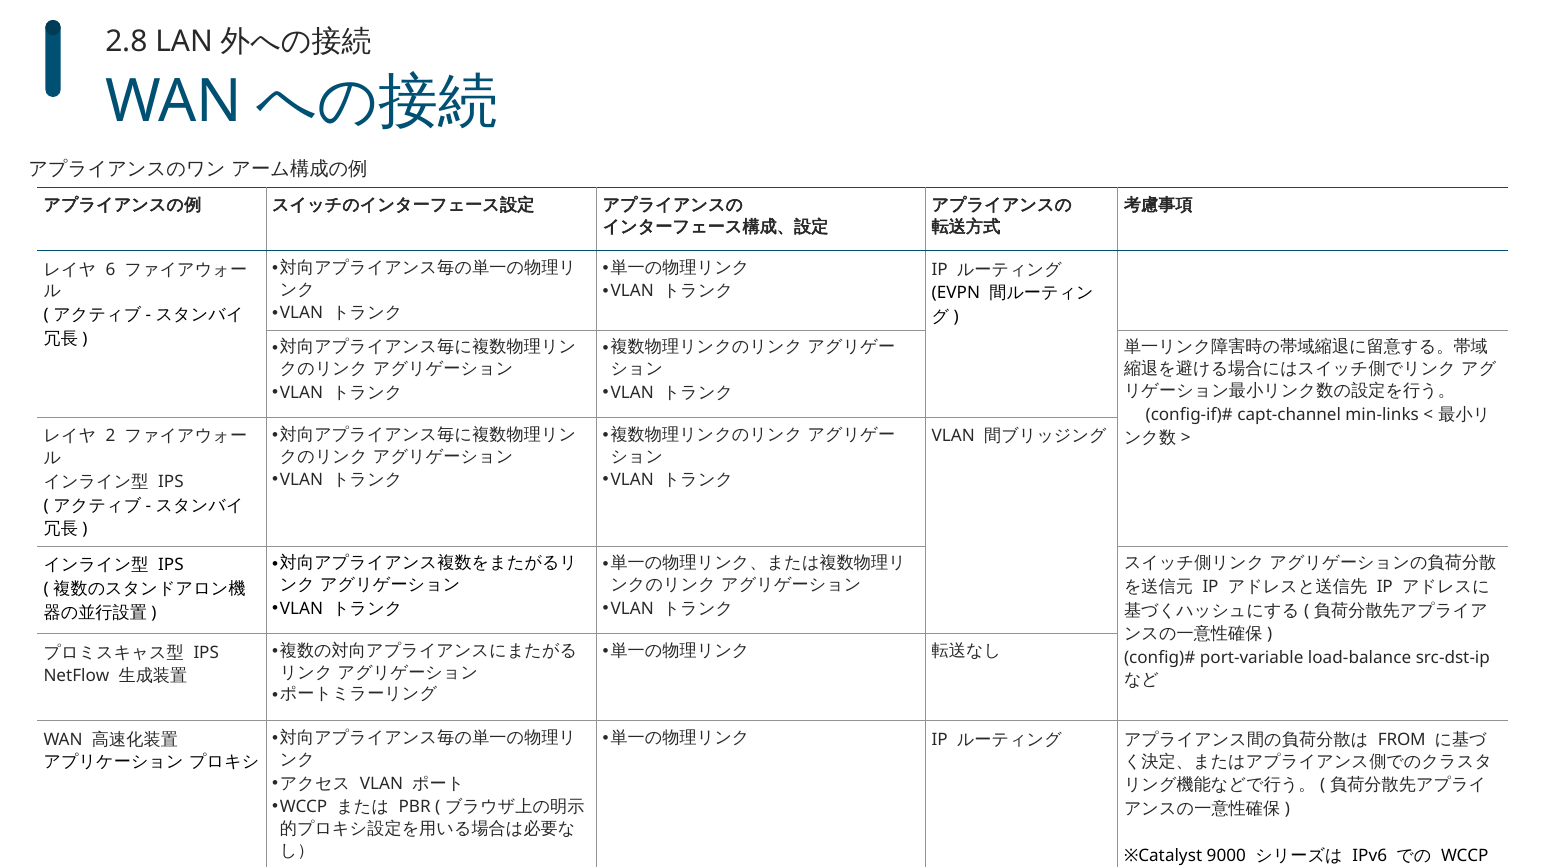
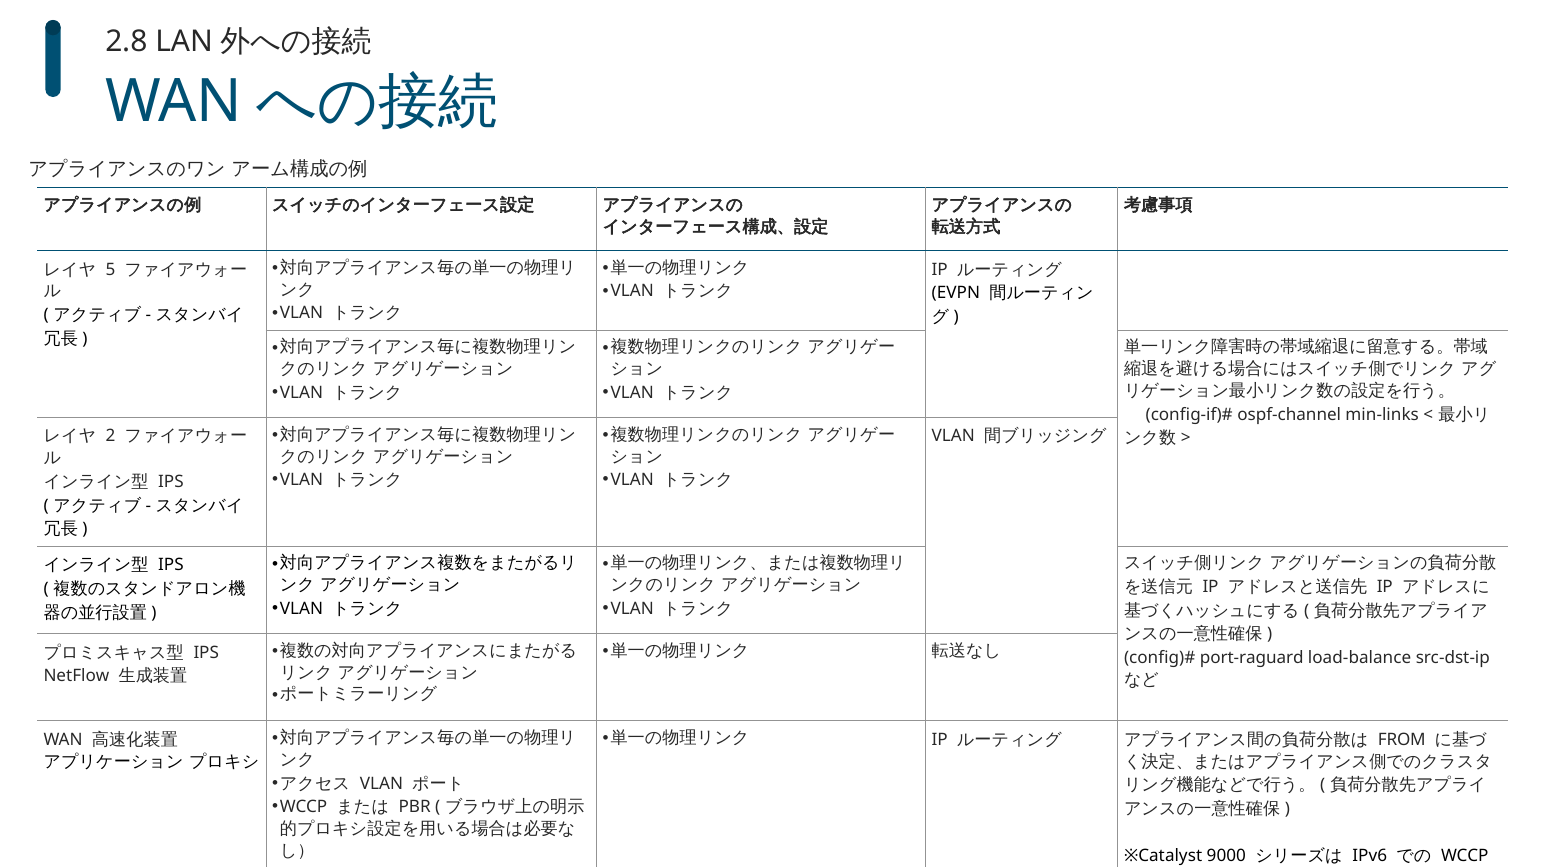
6: 6 -> 5 (111, 269)
capt-channel: capt-channel -> ospf-channel (1289, 414)
port-variable: port-variable -> port-raguard (1252, 658)
